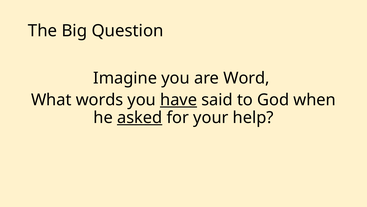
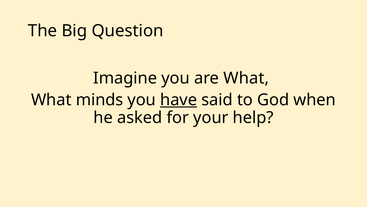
are Word: Word -> What (246, 78)
words: words -> minds (100, 100)
asked underline: present -> none (140, 117)
